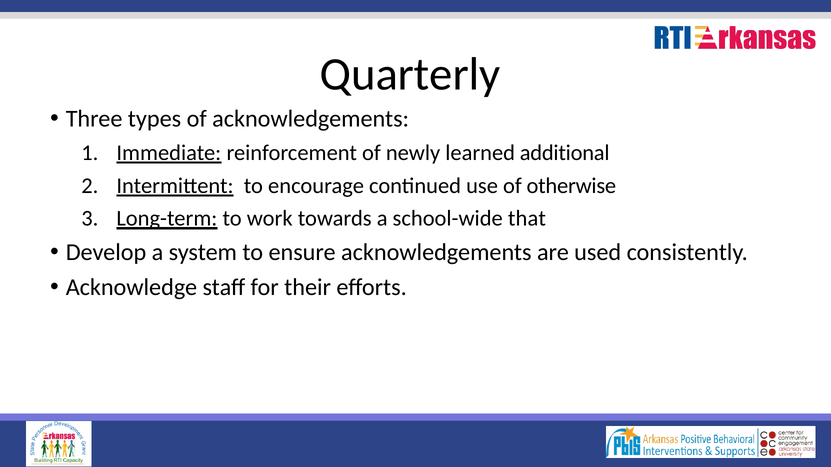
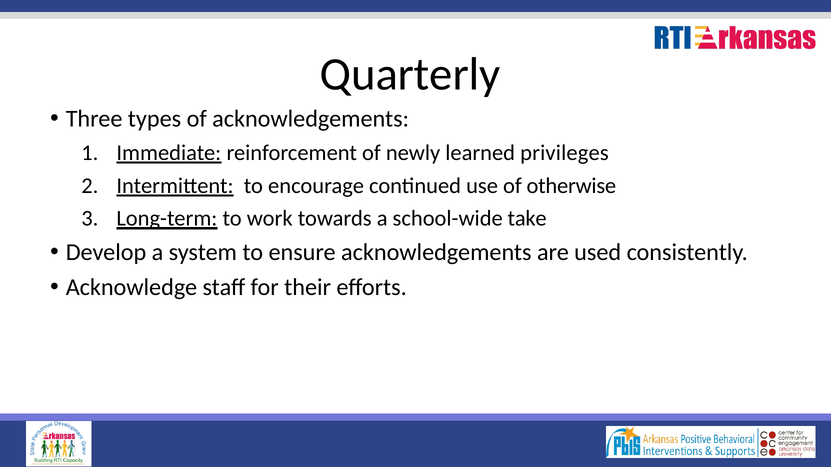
additional: additional -> privileges (564, 153)
that: that -> take (527, 219)
